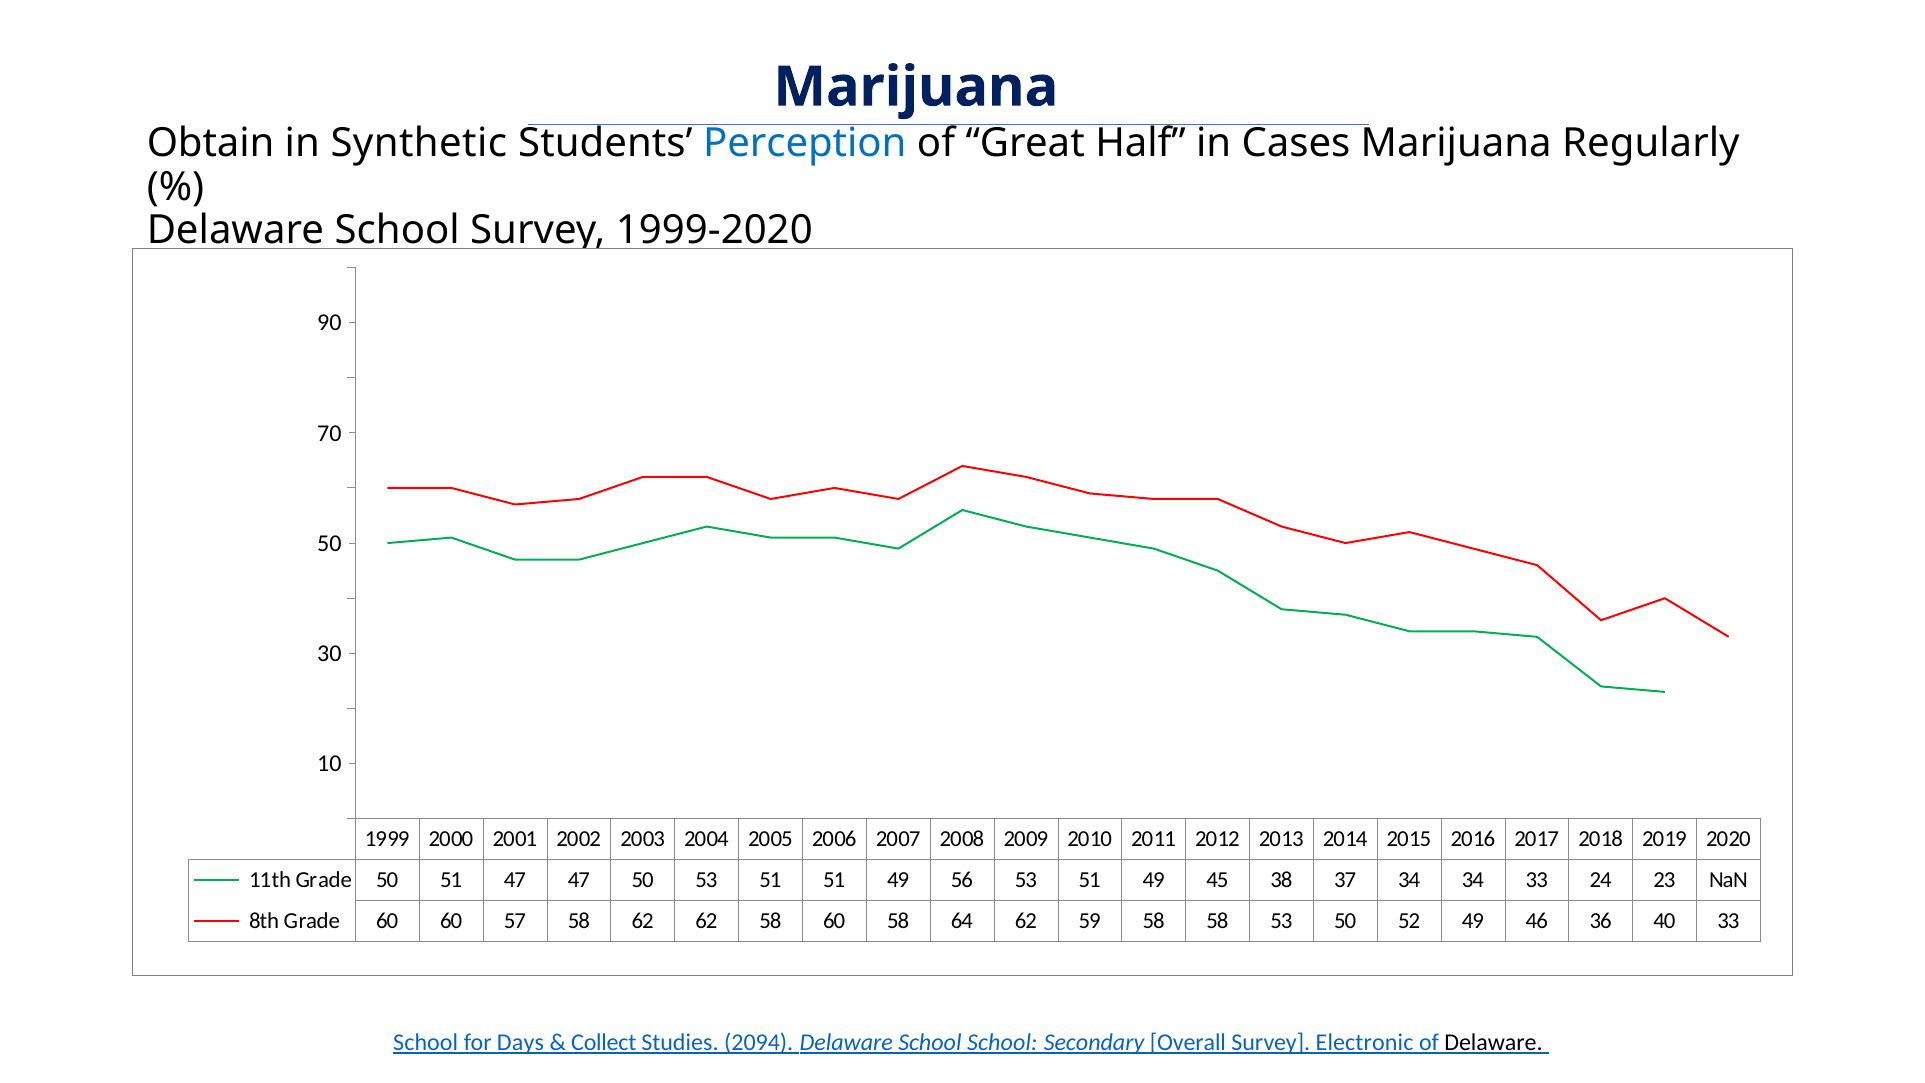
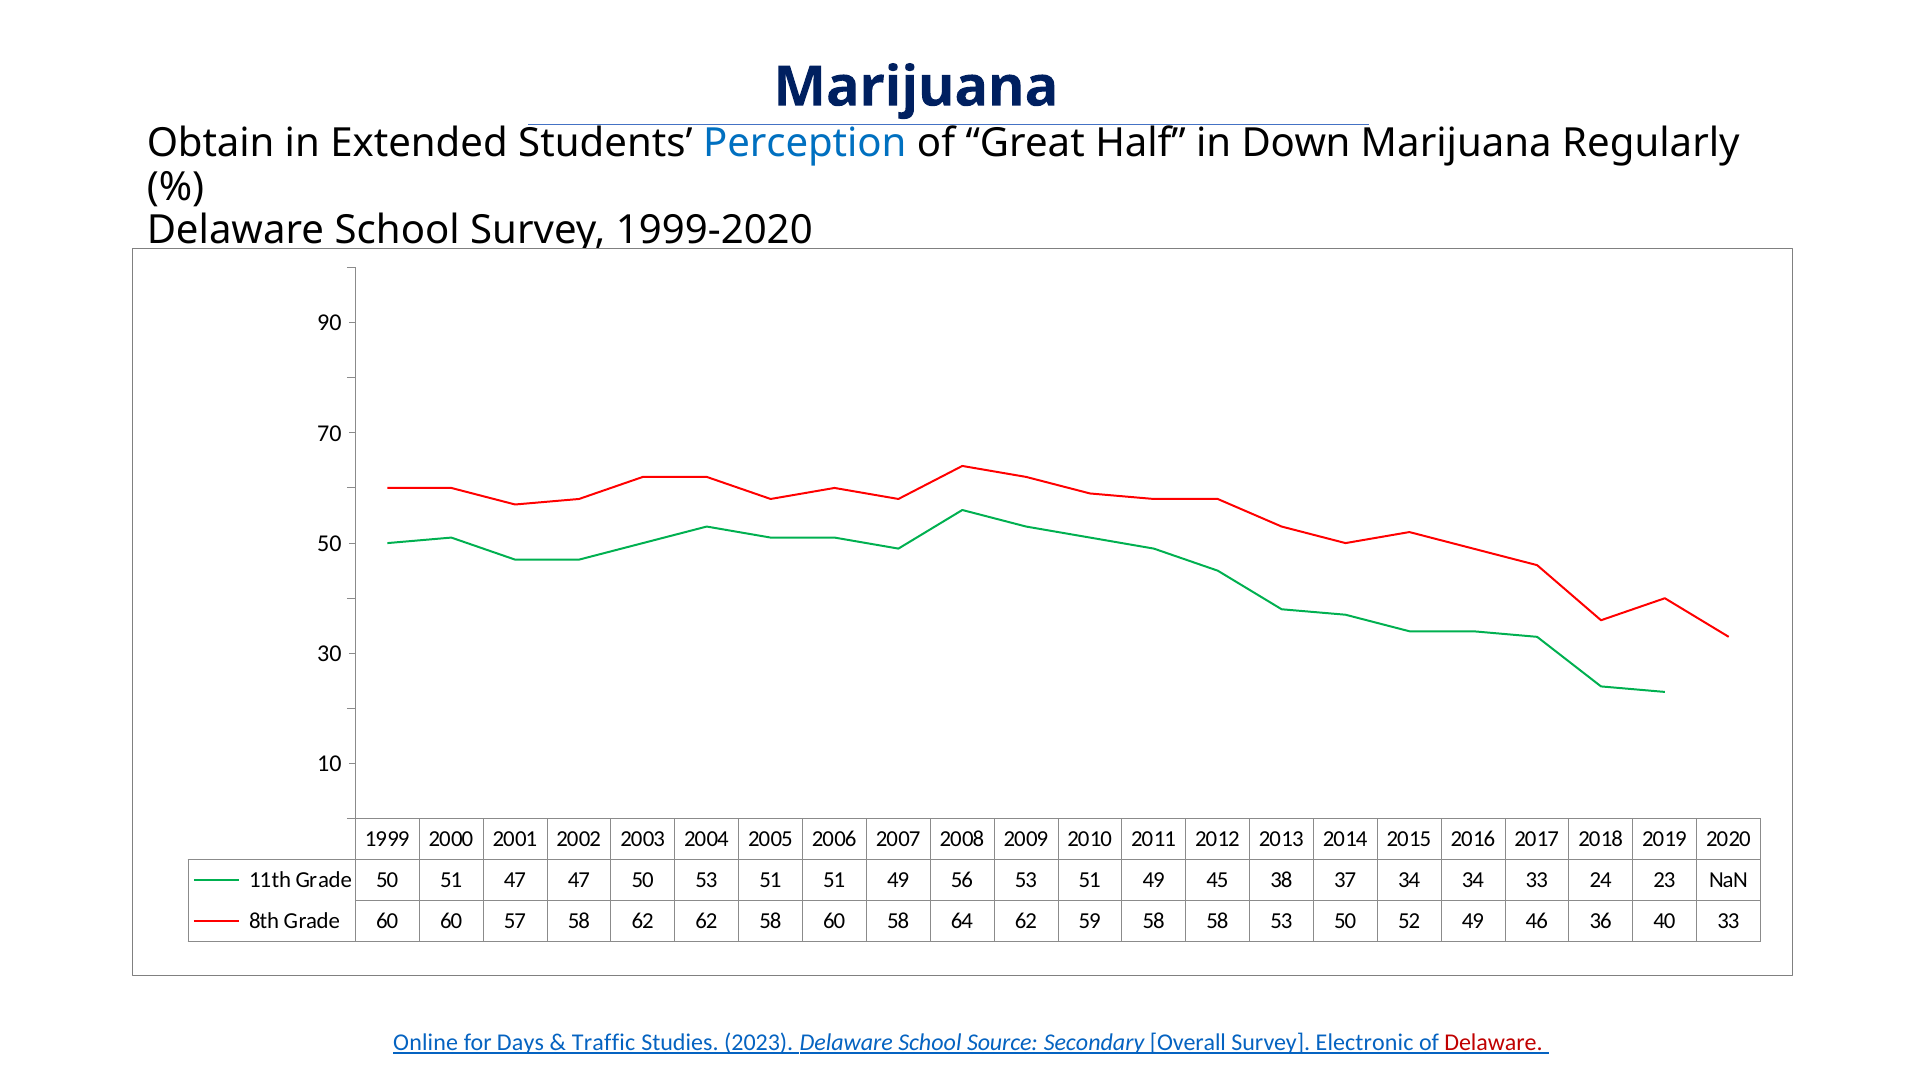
Synthetic: Synthetic -> Extended (419, 144)
Cases: Cases -> Down (1296, 144)
School: School -> Online (426, 1042)
Collect: Collect -> Traffic (604, 1042)
2094: 2094 -> 2023 (759, 1042)
School School: School -> Source (1002, 1042)
Delaware colour: black -> red (1494, 1042)
